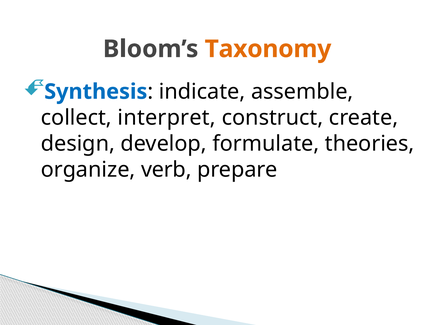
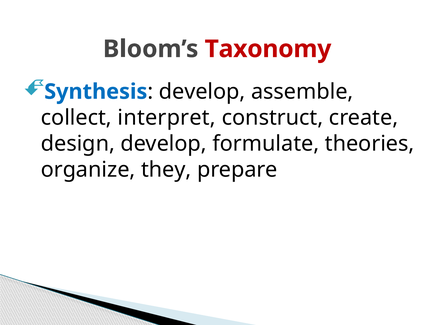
Taxonomy colour: orange -> red (268, 49)
indicate: indicate -> develop (202, 92)
verb: verb -> they (166, 170)
